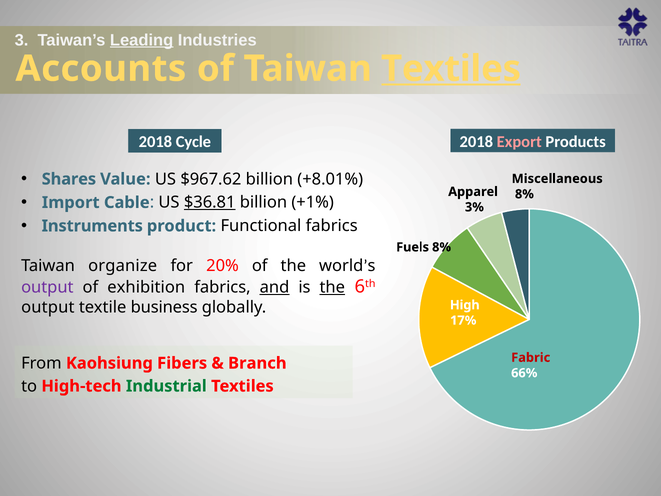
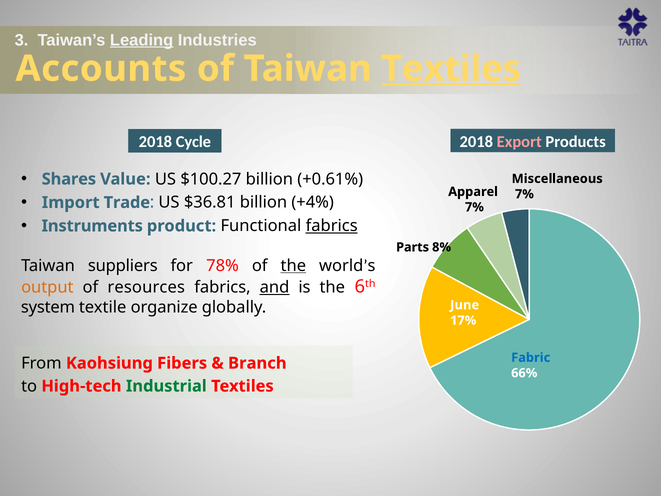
$967.62: $967.62 -> $100.27 (211, 179)
+8.01%: +8.01% -> +0.61% (330, 179)
8%: 8% -> 7% (524, 194)
Cable: Cable -> Trade (127, 202)
$36.81 underline: present -> none (210, 202)
+1%: +1% -> +4% (313, 202)
3%: 3% -> 7% (474, 207)
fabrics underline: none -> present (332, 226)
Fuels: Fuels -> Parts (413, 247)
organize: organize -> suppliers (123, 266)
20%: 20% -> 78% (223, 266)
the underline: none -> present (293, 266)
output colour: purple -> orange (47, 287)
exhibition: exhibition -> resources (146, 287)
the underline: present -> none (332, 287)
High: High -> June (465, 305)
output: output -> system (48, 307)
business: business -> organize (164, 307)
Fabric colour: red -> blue (531, 357)
